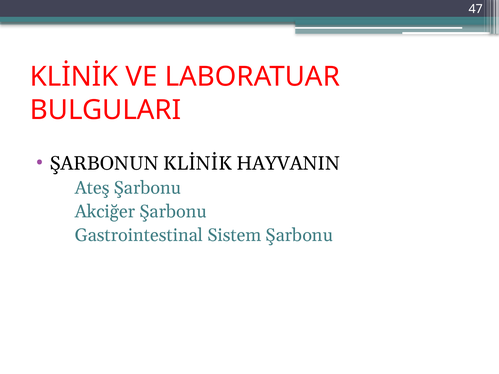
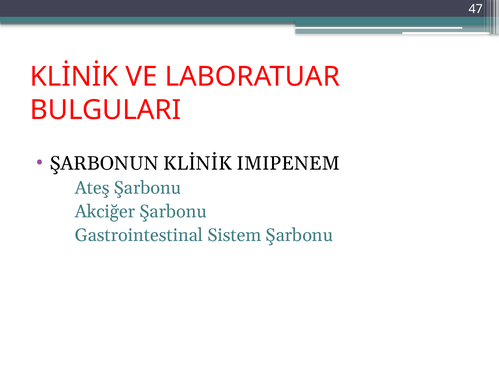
HAYVANIN: HAYVANIN -> IMIPENEM (288, 164)
